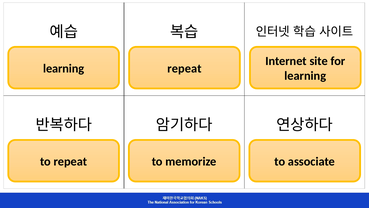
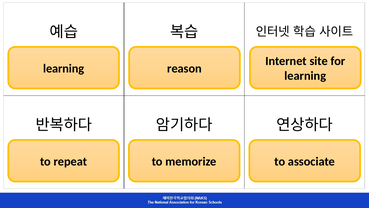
repeat: repeat -> reason (184, 68)
